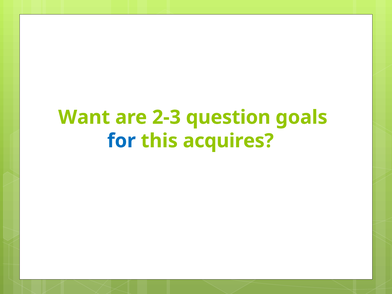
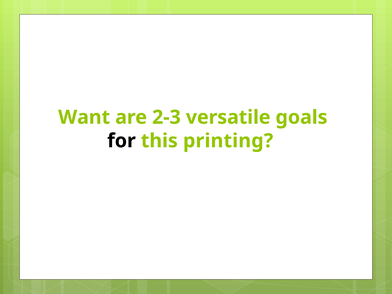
question: question -> versatile (228, 117)
for colour: blue -> black (121, 141)
acquires: acquires -> printing (228, 141)
